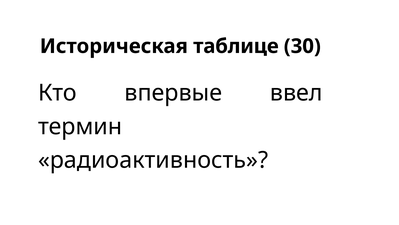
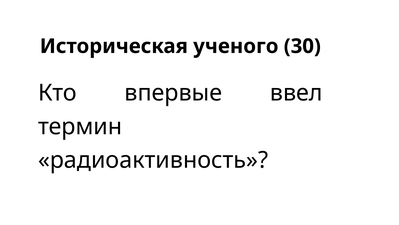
таблице: таблице -> ученого (236, 46)
